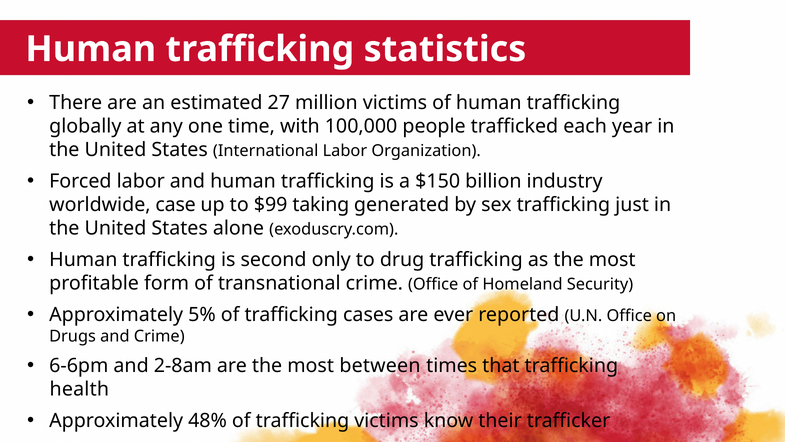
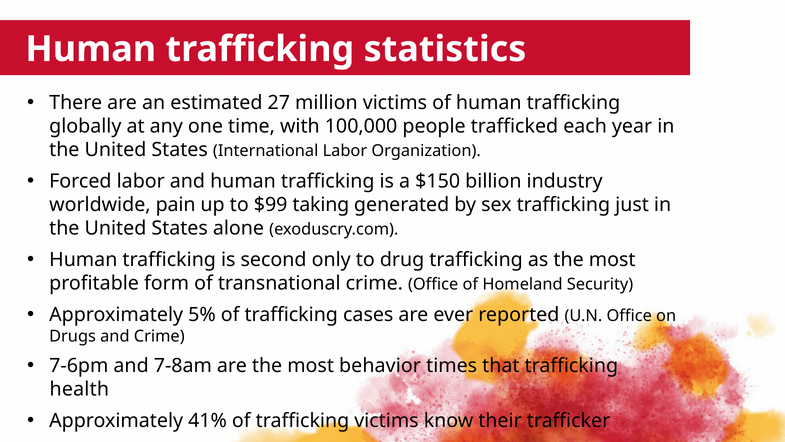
case: case -> pain (176, 205)
6-6pm: 6-6pm -> 7-6pm (79, 366)
2-8am: 2-8am -> 7-8am (183, 366)
between: between -> behavior (380, 366)
48%: 48% -> 41% (208, 420)
